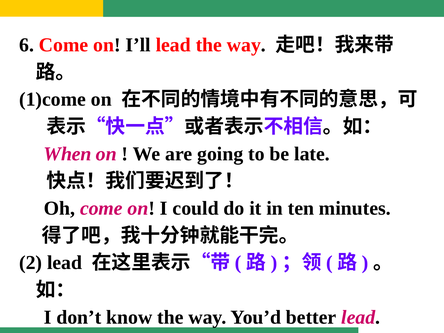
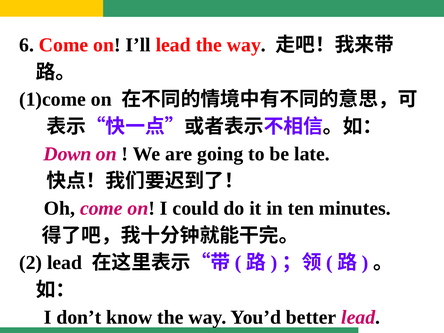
When: When -> Down (67, 154)
